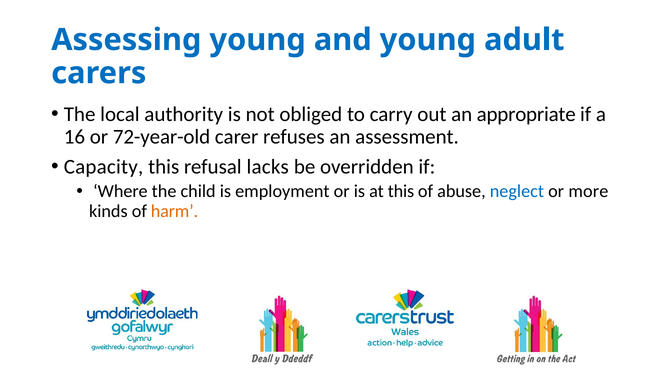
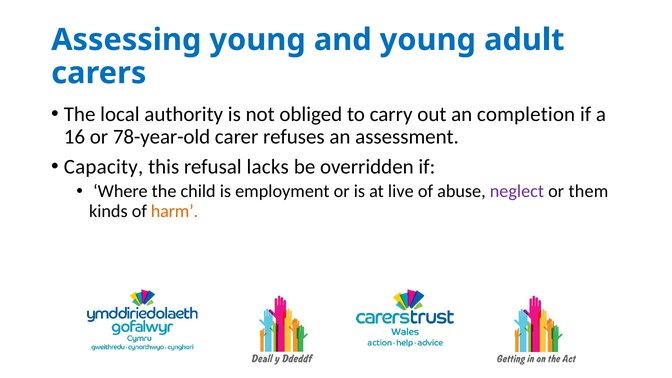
appropriate: appropriate -> completion (526, 114)
72-year-old: 72-year-old -> 78-year-old (162, 137)
at this: this -> live (401, 191)
neglect colour: blue -> purple (517, 191)
more: more -> them (588, 191)
